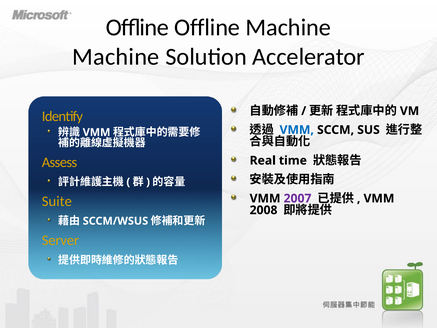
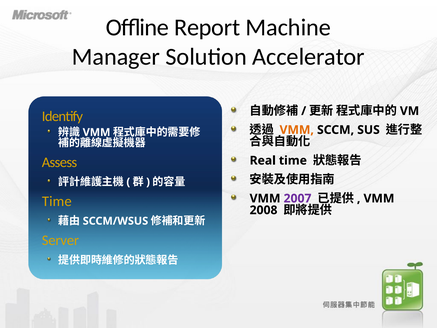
Offline Offline: Offline -> Report (207, 28)
Machine: Machine -> Manager (116, 57)
VMM colour: blue -> orange (297, 130)
Suite: Suite -> Time (57, 201)
